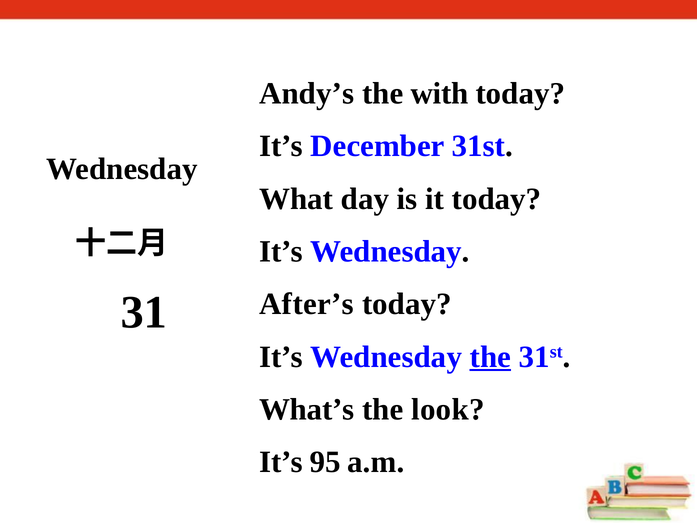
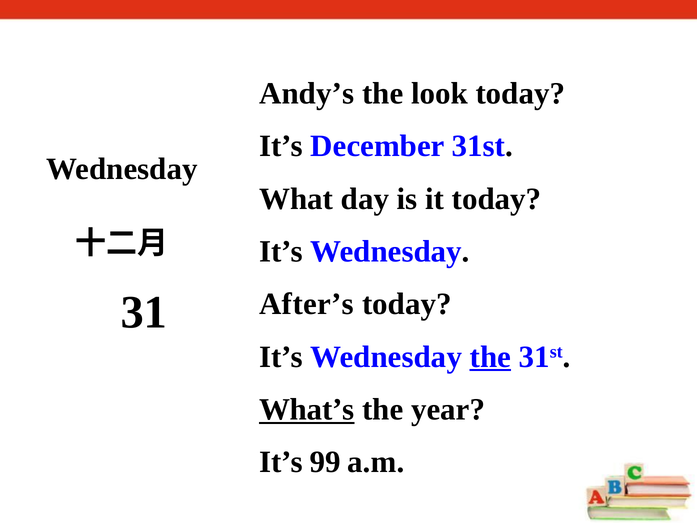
with: with -> look (440, 93)
What’s underline: none -> present (307, 409)
look: look -> year (448, 409)
95: 95 -> 99 (325, 462)
